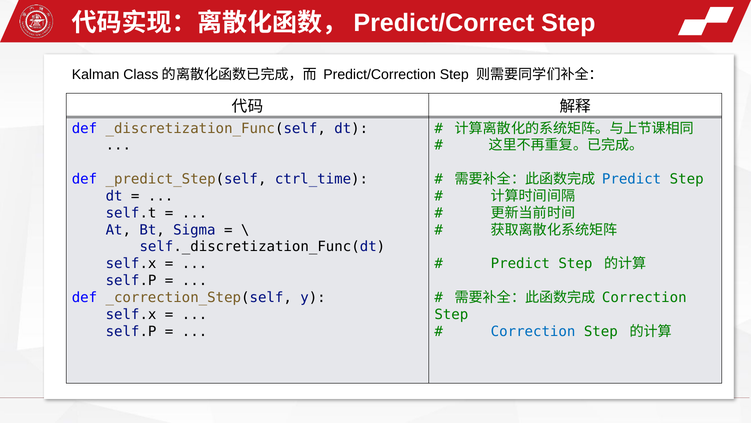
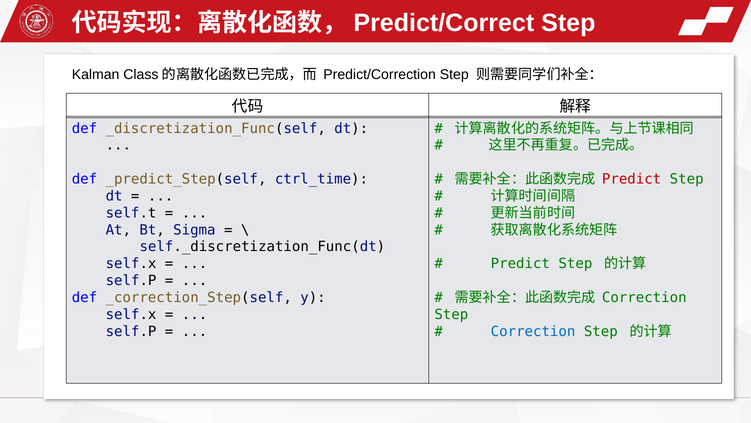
Predict colour: blue -> red (632, 179)
